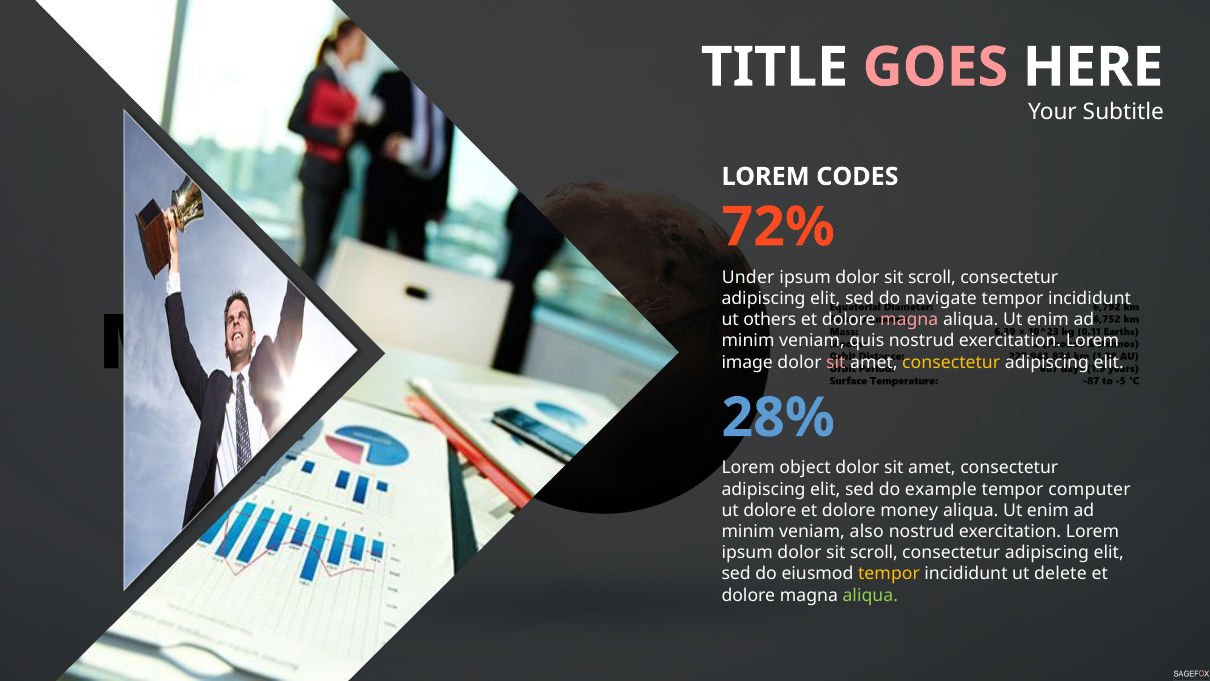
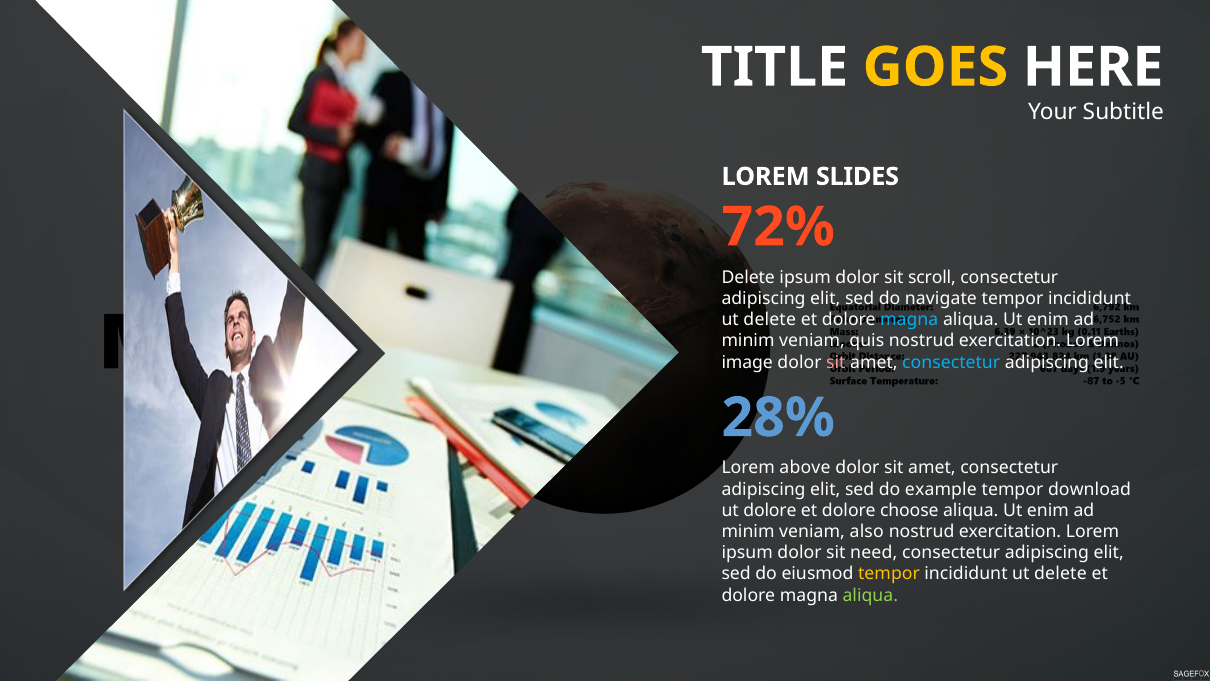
GOES colour: pink -> yellow (935, 67)
CODES: CODES -> SLIDES (857, 176)
Under: Under -> Delete (748, 277)
others: others -> delete (770, 320)
magna colour: pink -> light blue (909, 320)
consectetur colour: yellow -> light blue (951, 362)
object: object -> above (805, 468)
computer: computer -> download (1090, 489)
money: money -> choose (909, 510)
scroll: scroll -> need (874, 553)
